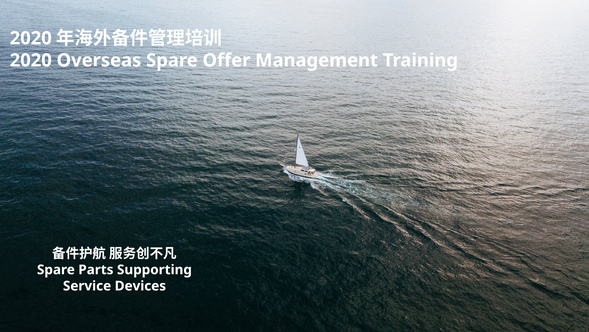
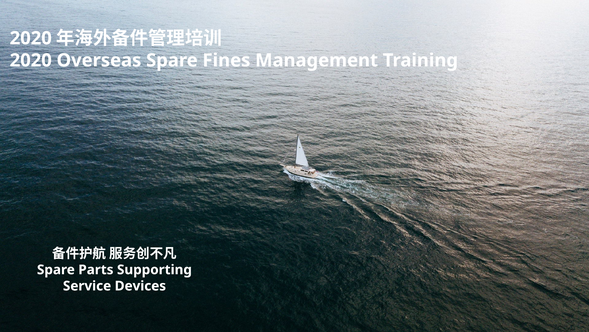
Offer: Offer -> Fines (226, 60)
